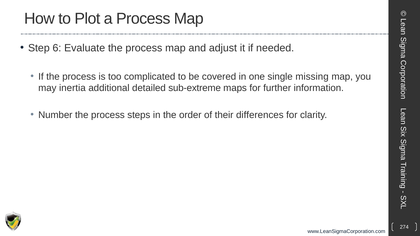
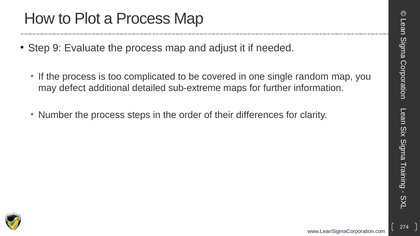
6: 6 -> 9 (57, 48)
missing: missing -> random (312, 77)
inertia: inertia -> defect (72, 88)
